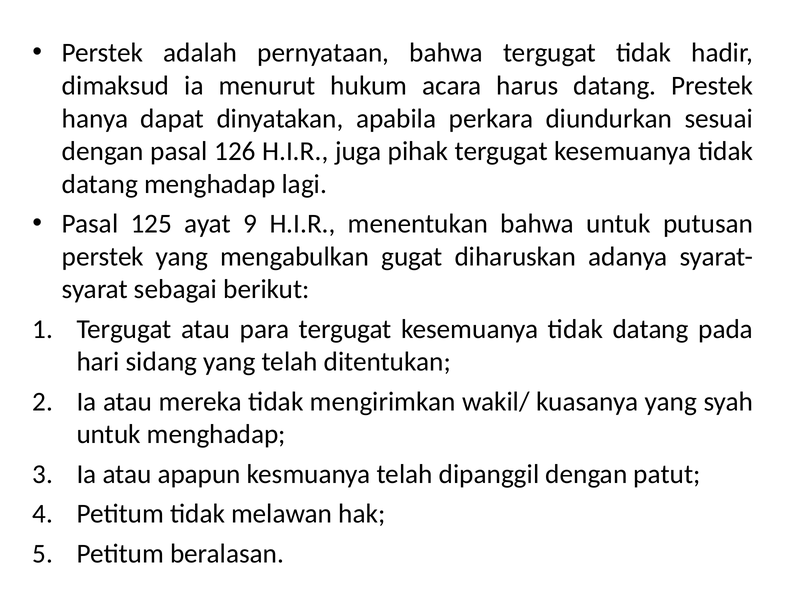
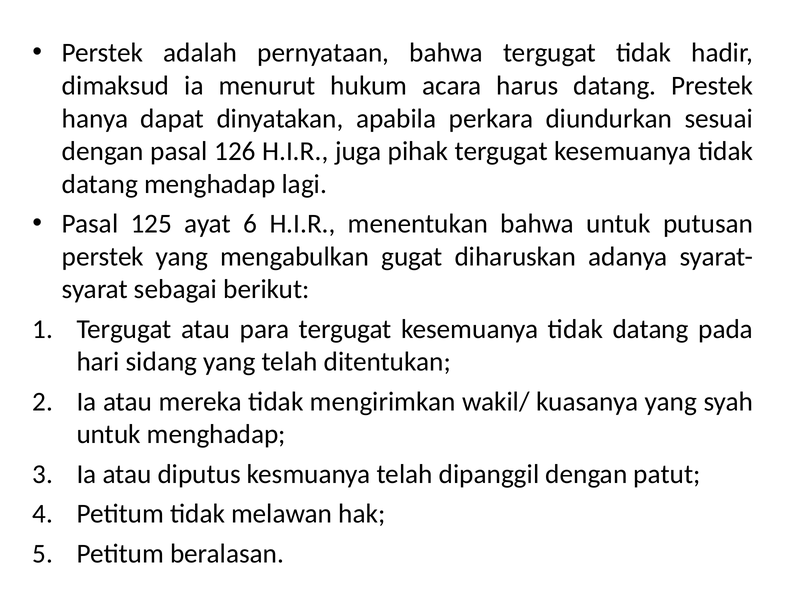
9: 9 -> 6 (250, 224)
apapun: apapun -> diputus (199, 474)
